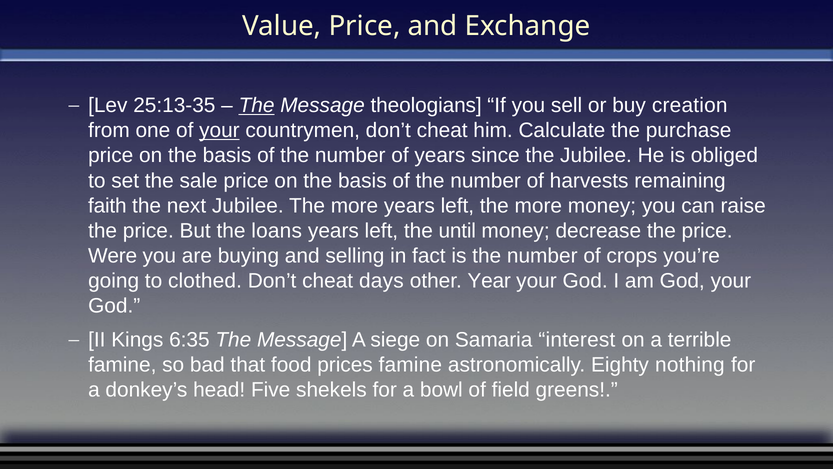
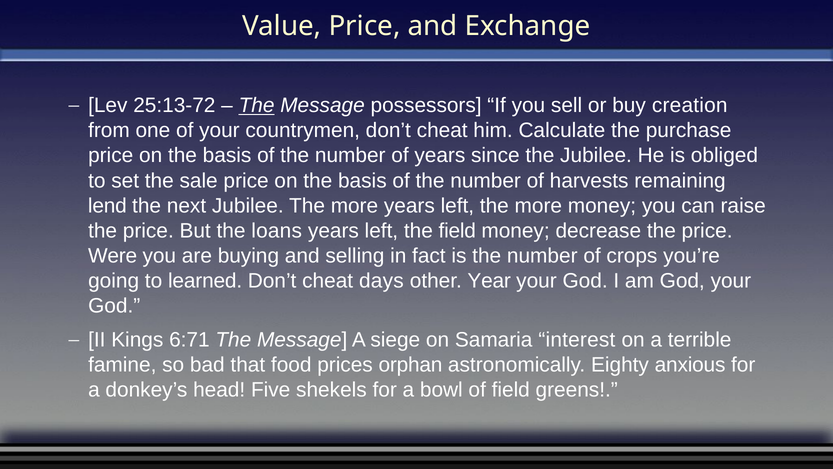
25:13-35: 25:13-35 -> 25:13-72 (174, 105)
theologians: theologians -> possessors (426, 105)
your underline: present -> none (219, 130)
faith: faith -> lend (107, 205)
the until: until -> field (457, 230)
clothed: clothed -> learned (205, 280)
6:35: 6:35 -> 6:71 (189, 340)
prices famine: famine -> orphan (410, 365)
nothing: nothing -> anxious (690, 365)
